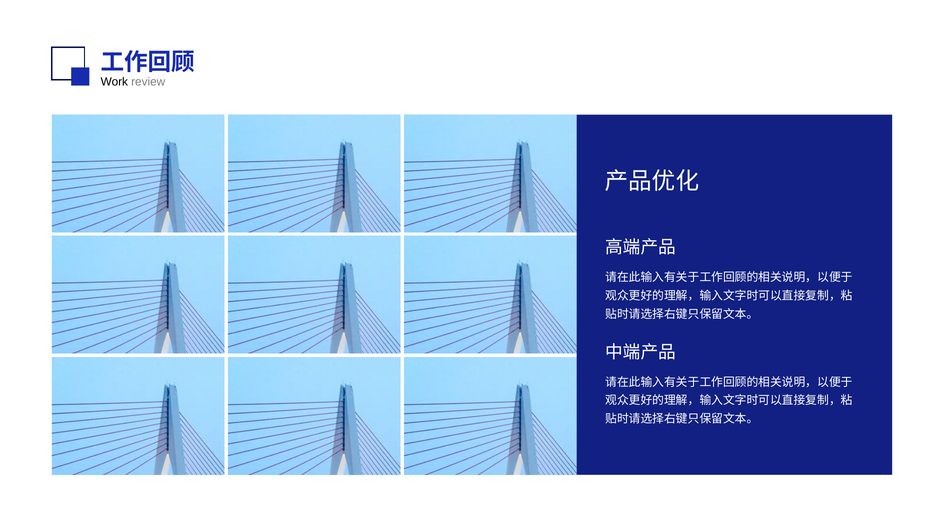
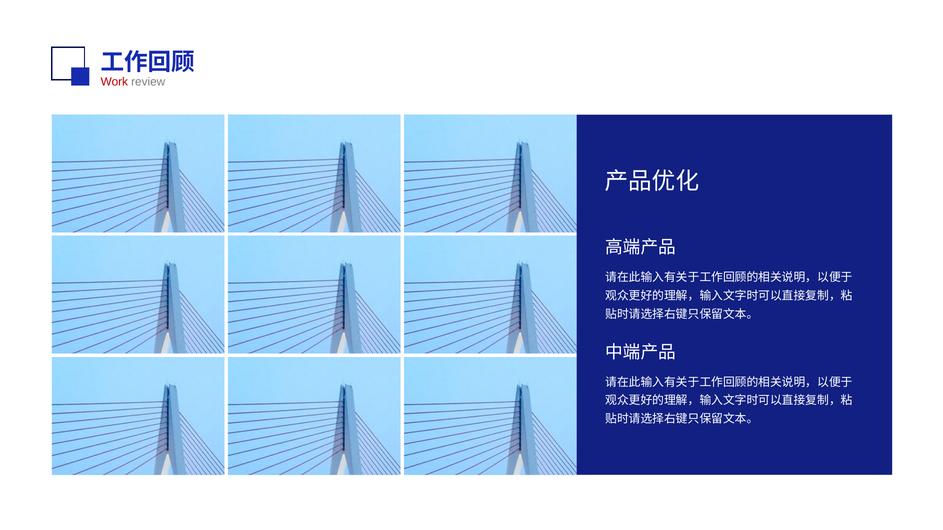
Work colour: black -> red (114, 82)
